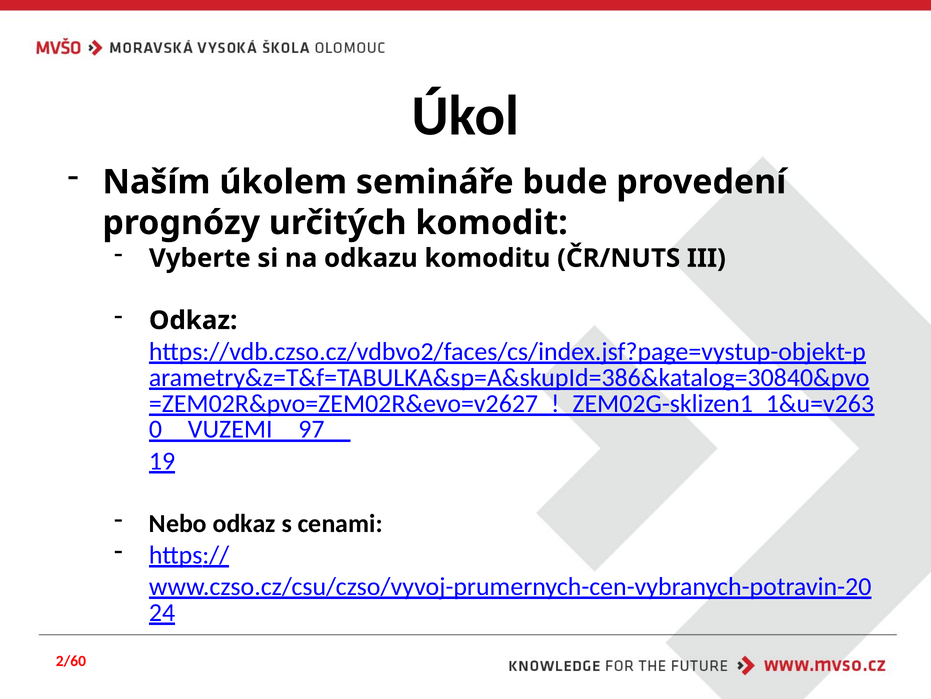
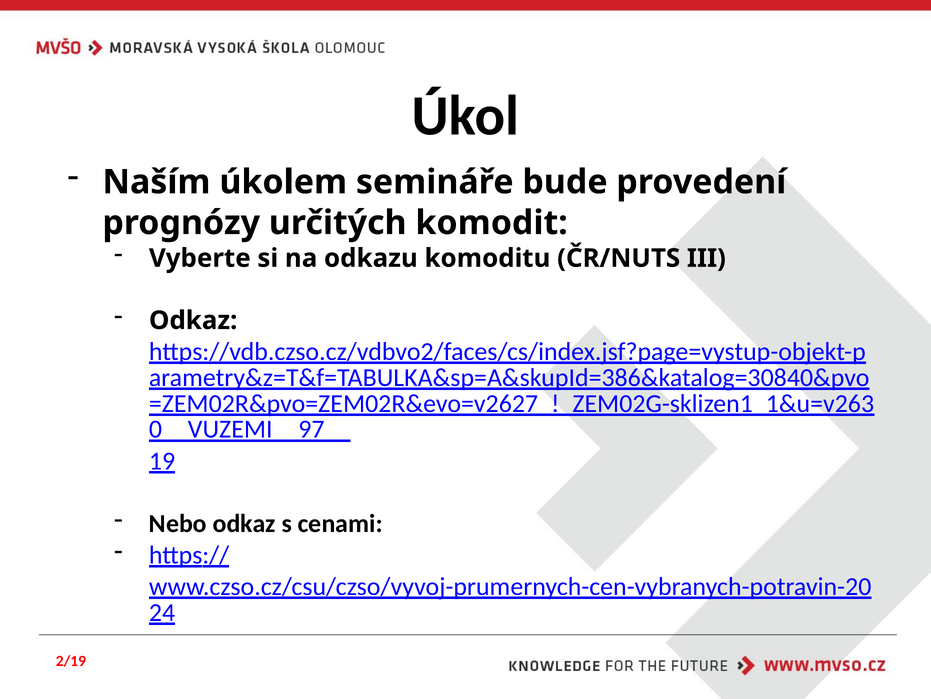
2/60: 2/60 -> 2/19 (71, 661)
